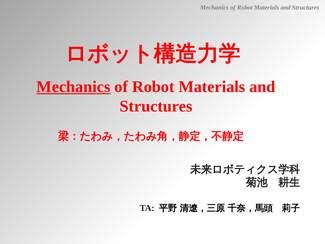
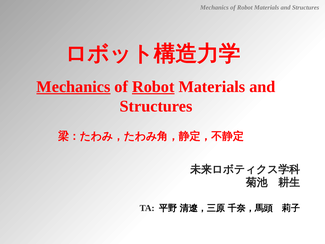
Robot underline: none -> present (153, 87)
